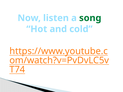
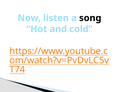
song colour: green -> black (90, 18)
